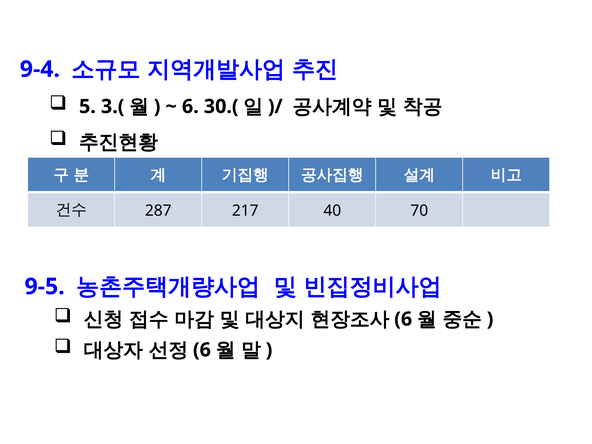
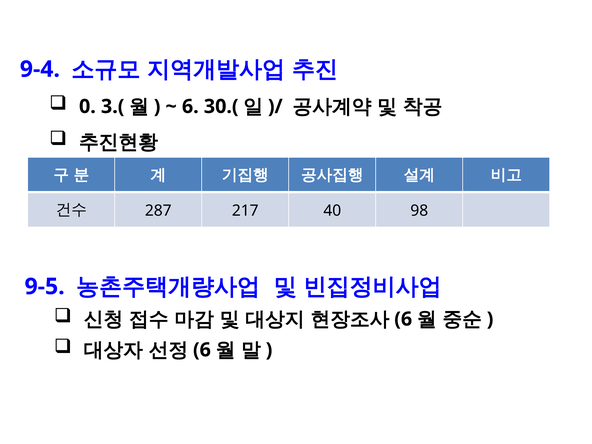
5: 5 -> 0 (87, 107)
70: 70 -> 98 (419, 211)
